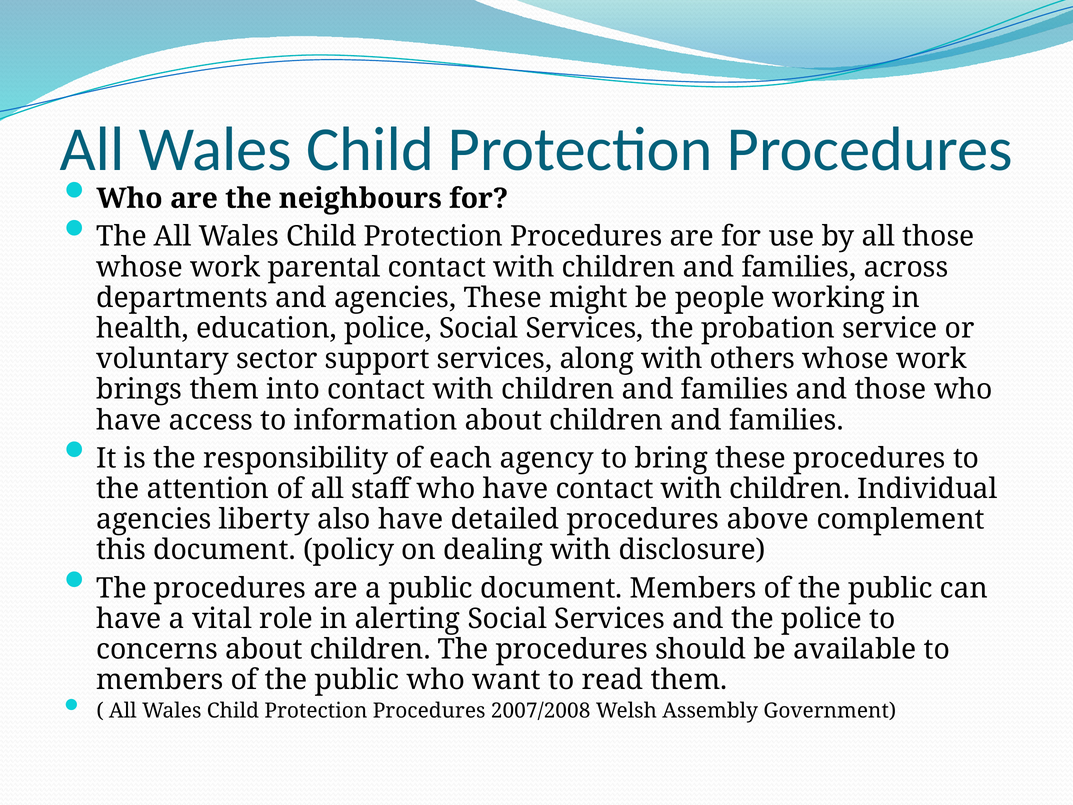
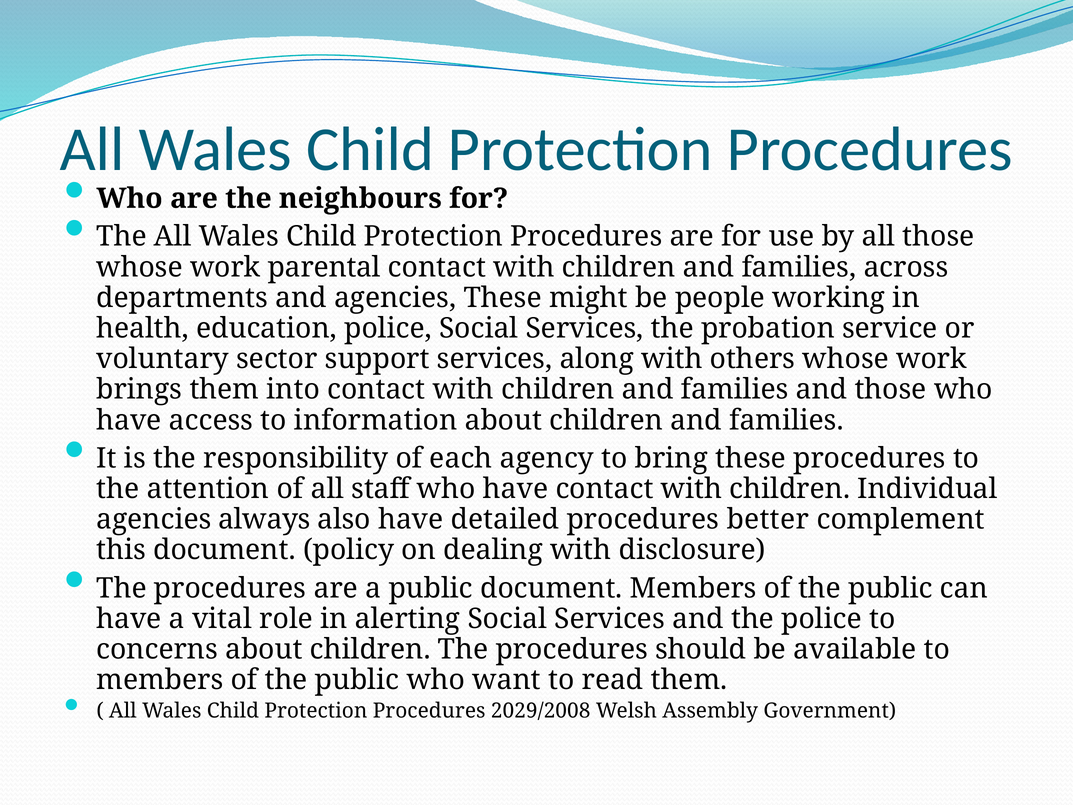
liberty: liberty -> always (264, 519)
above: above -> better (768, 519)
2007/2008: 2007/2008 -> 2029/2008 (541, 711)
